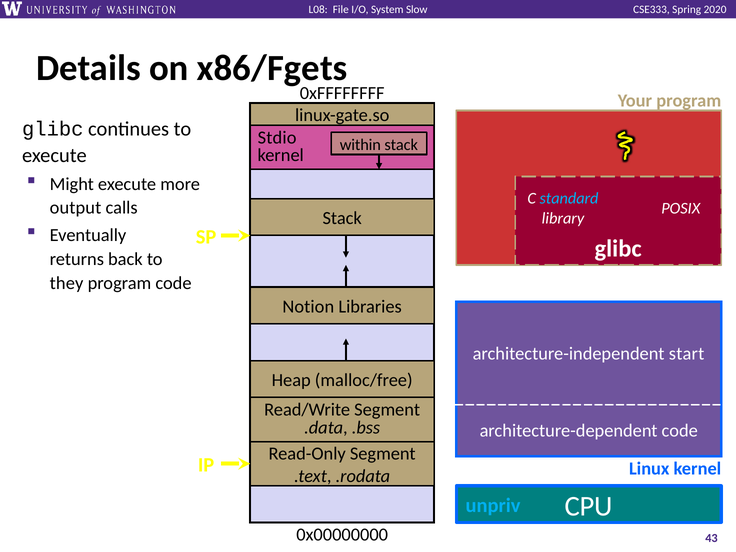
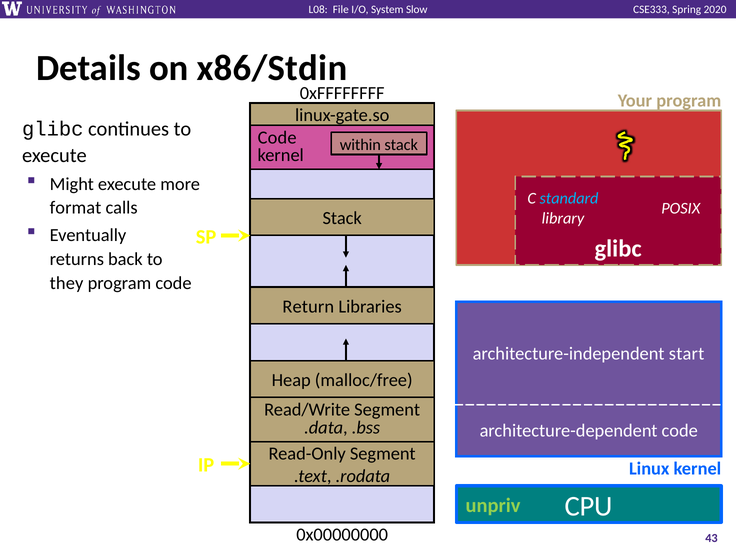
x86/Fgets: x86/Fgets -> x86/Stdin (272, 68)
Stdio: Stdio -> Code (277, 138)
output: output -> format (76, 208)
Notion: Notion -> Return (308, 307)
unpriv colour: light blue -> light green (493, 506)
